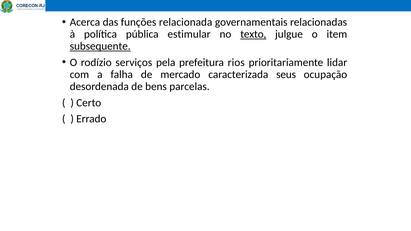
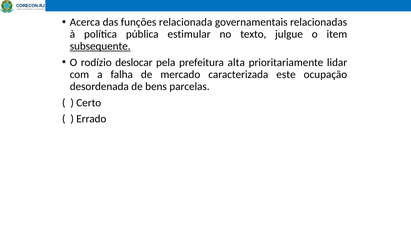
texto underline: present -> none (253, 34)
serviços: serviços -> deslocar (134, 62)
rios: rios -> alta (236, 62)
seus: seus -> este (286, 74)
